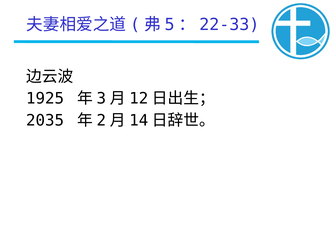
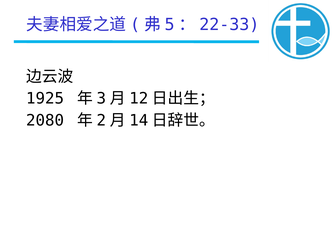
2035: 2035 -> 2080 (45, 120)
